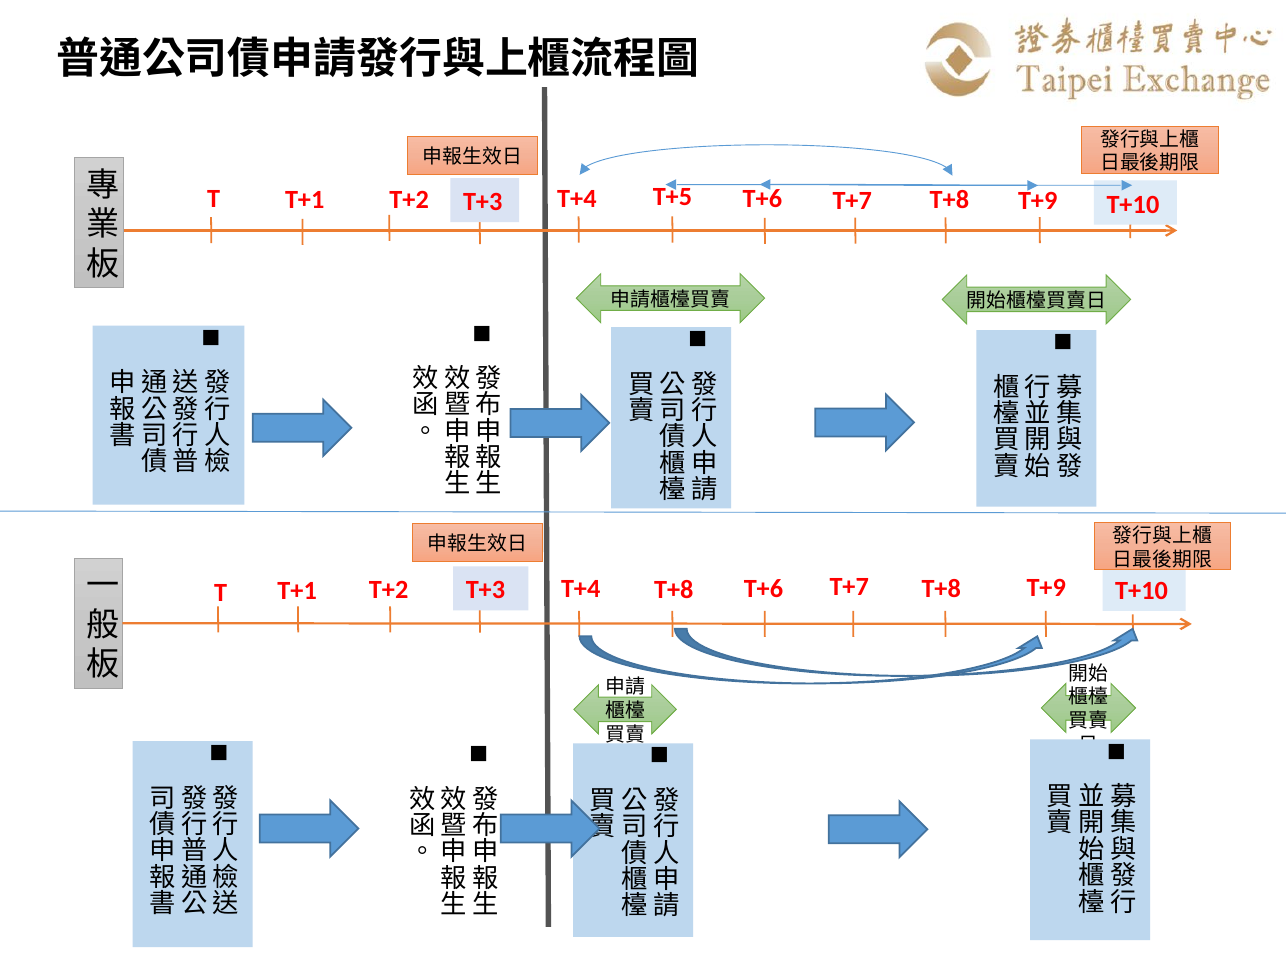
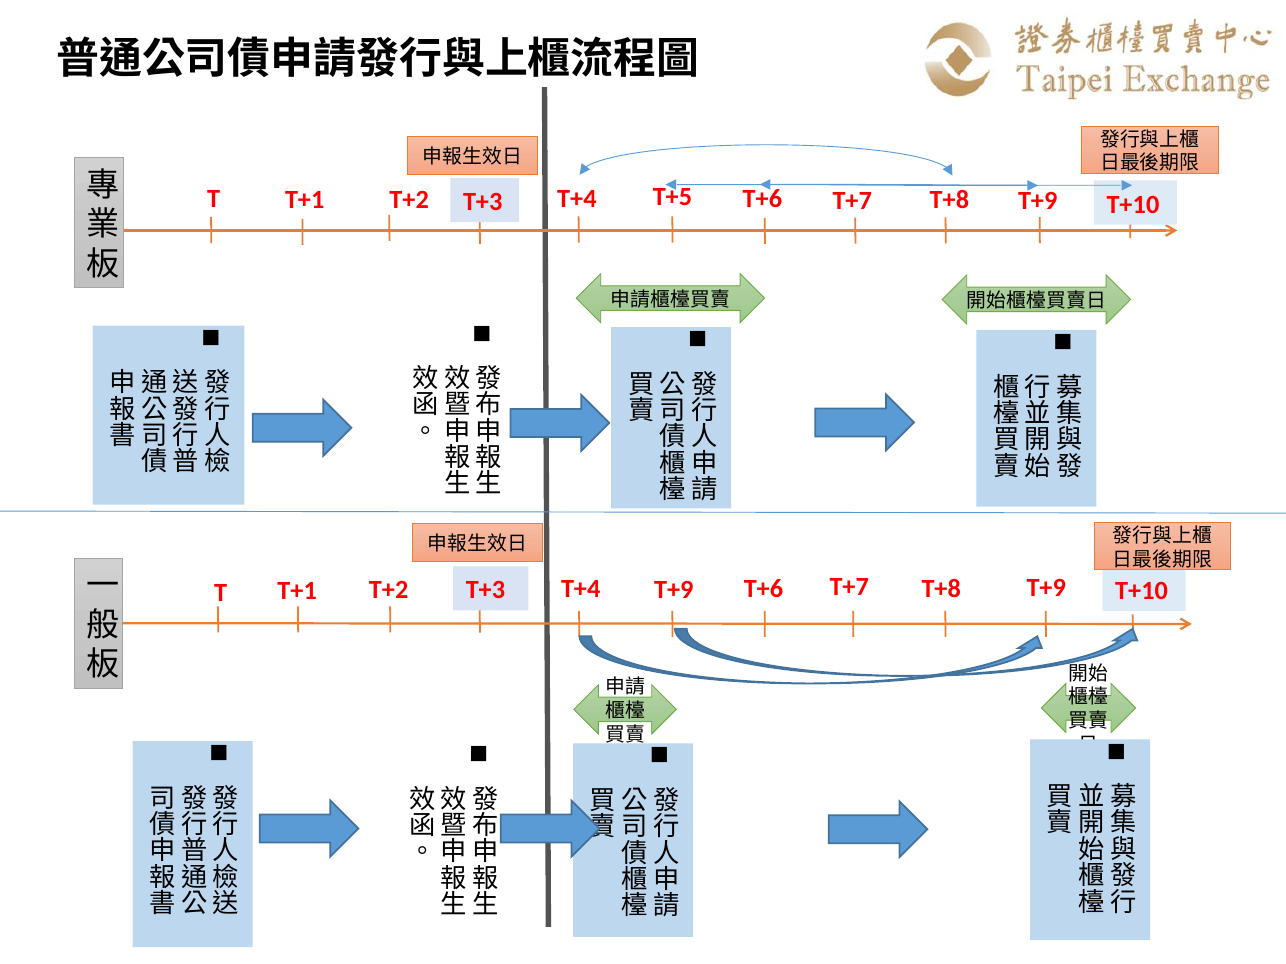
T+4 T+8: T+8 -> T+9 (674, 590)
